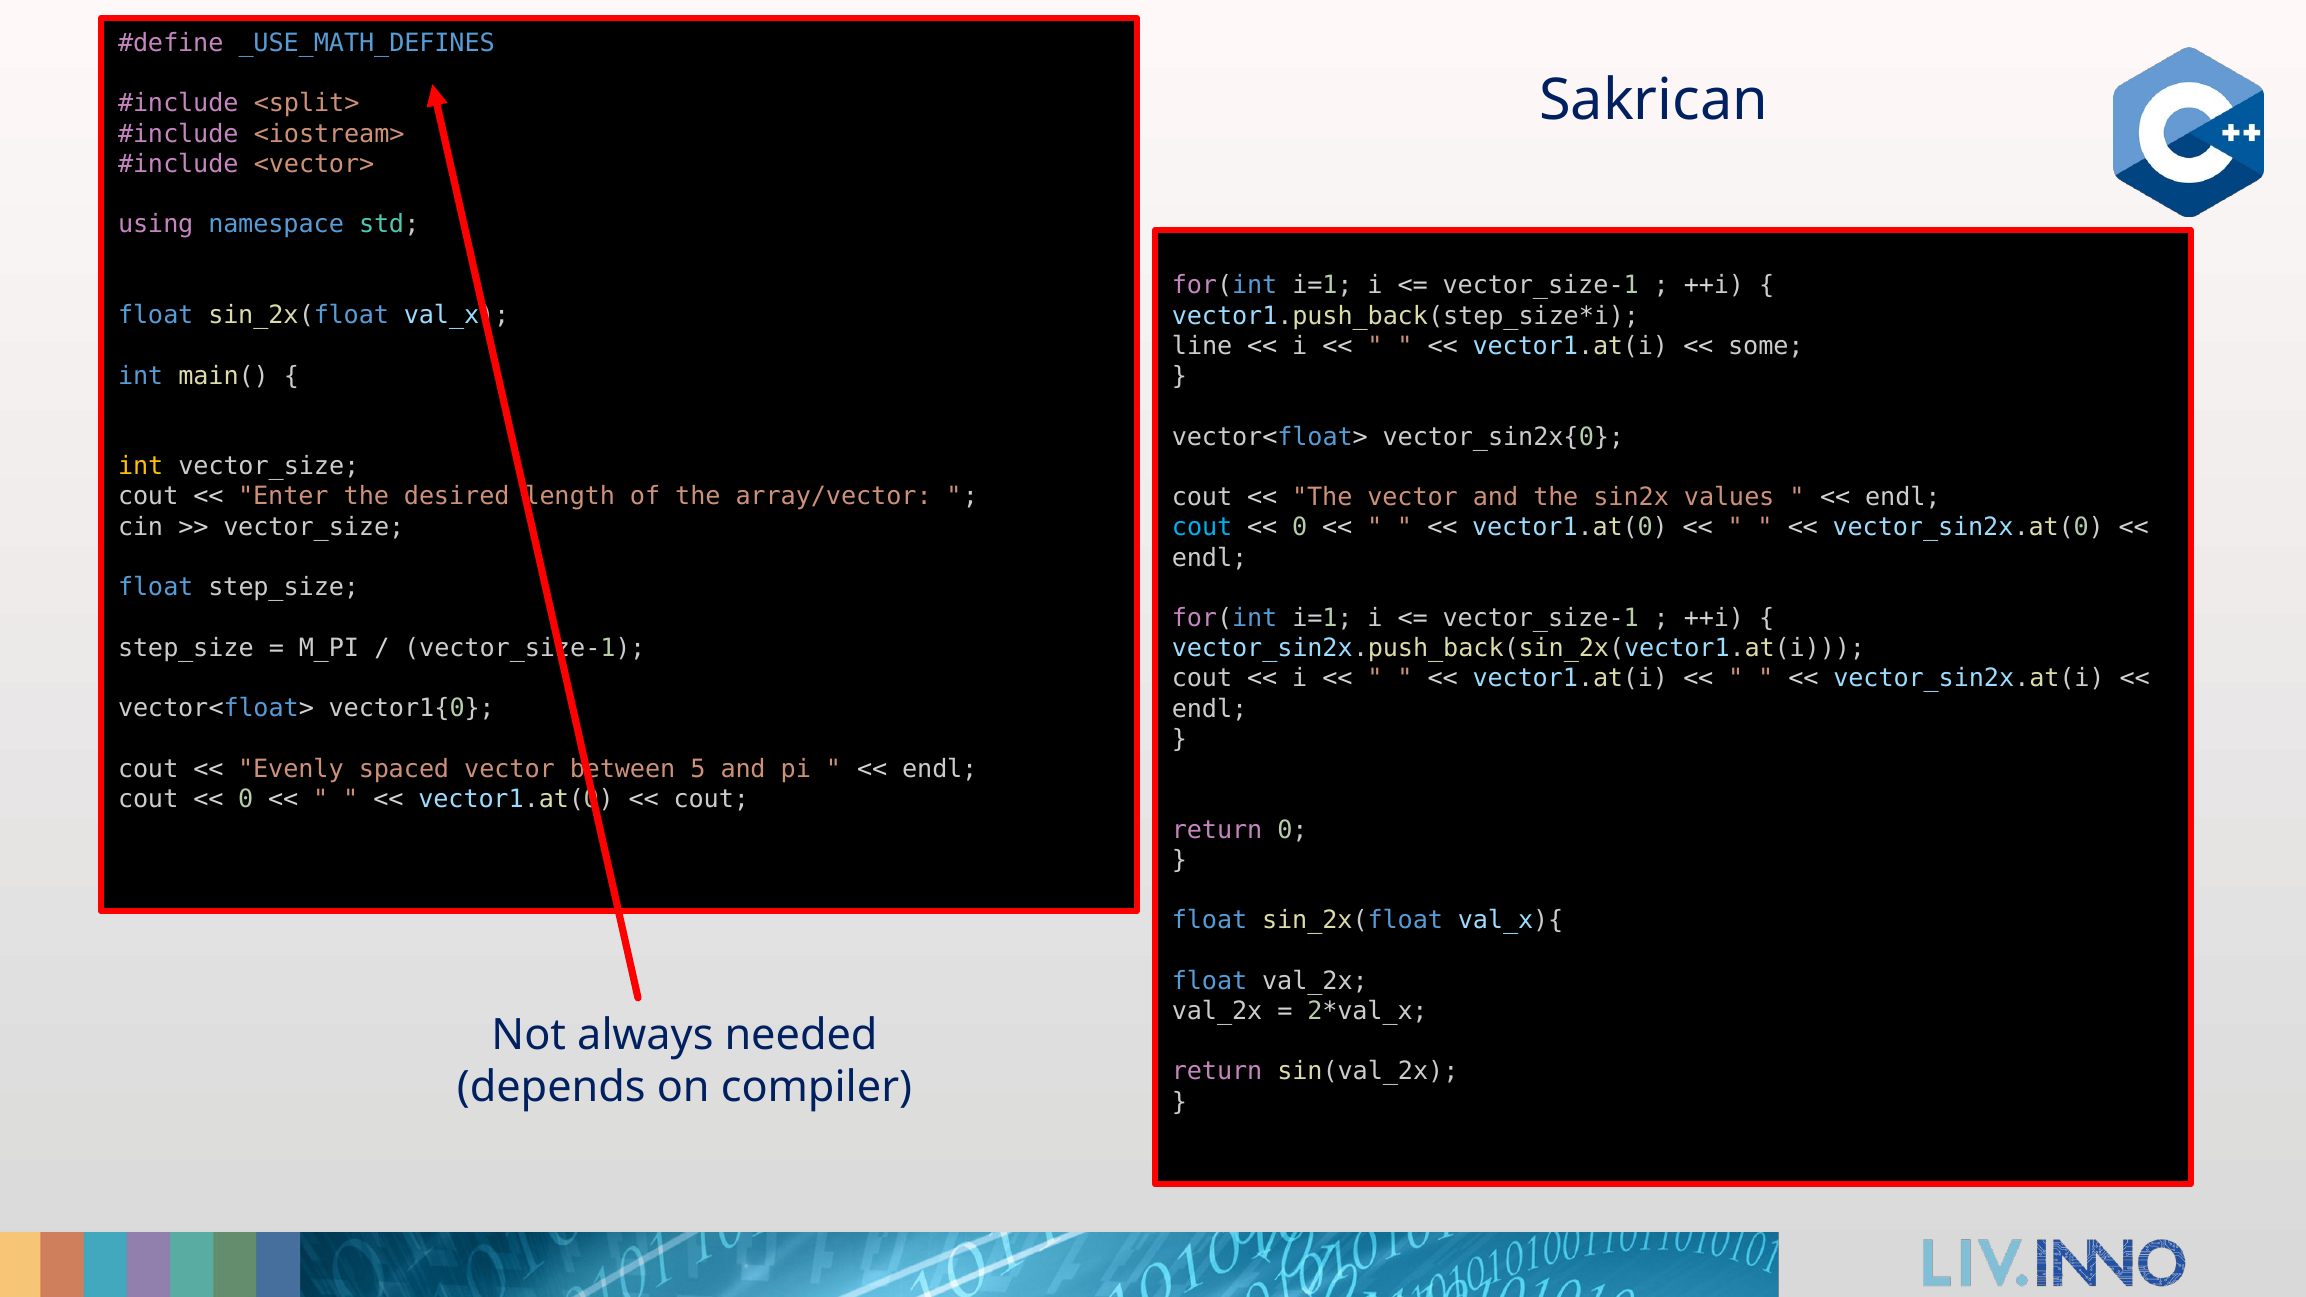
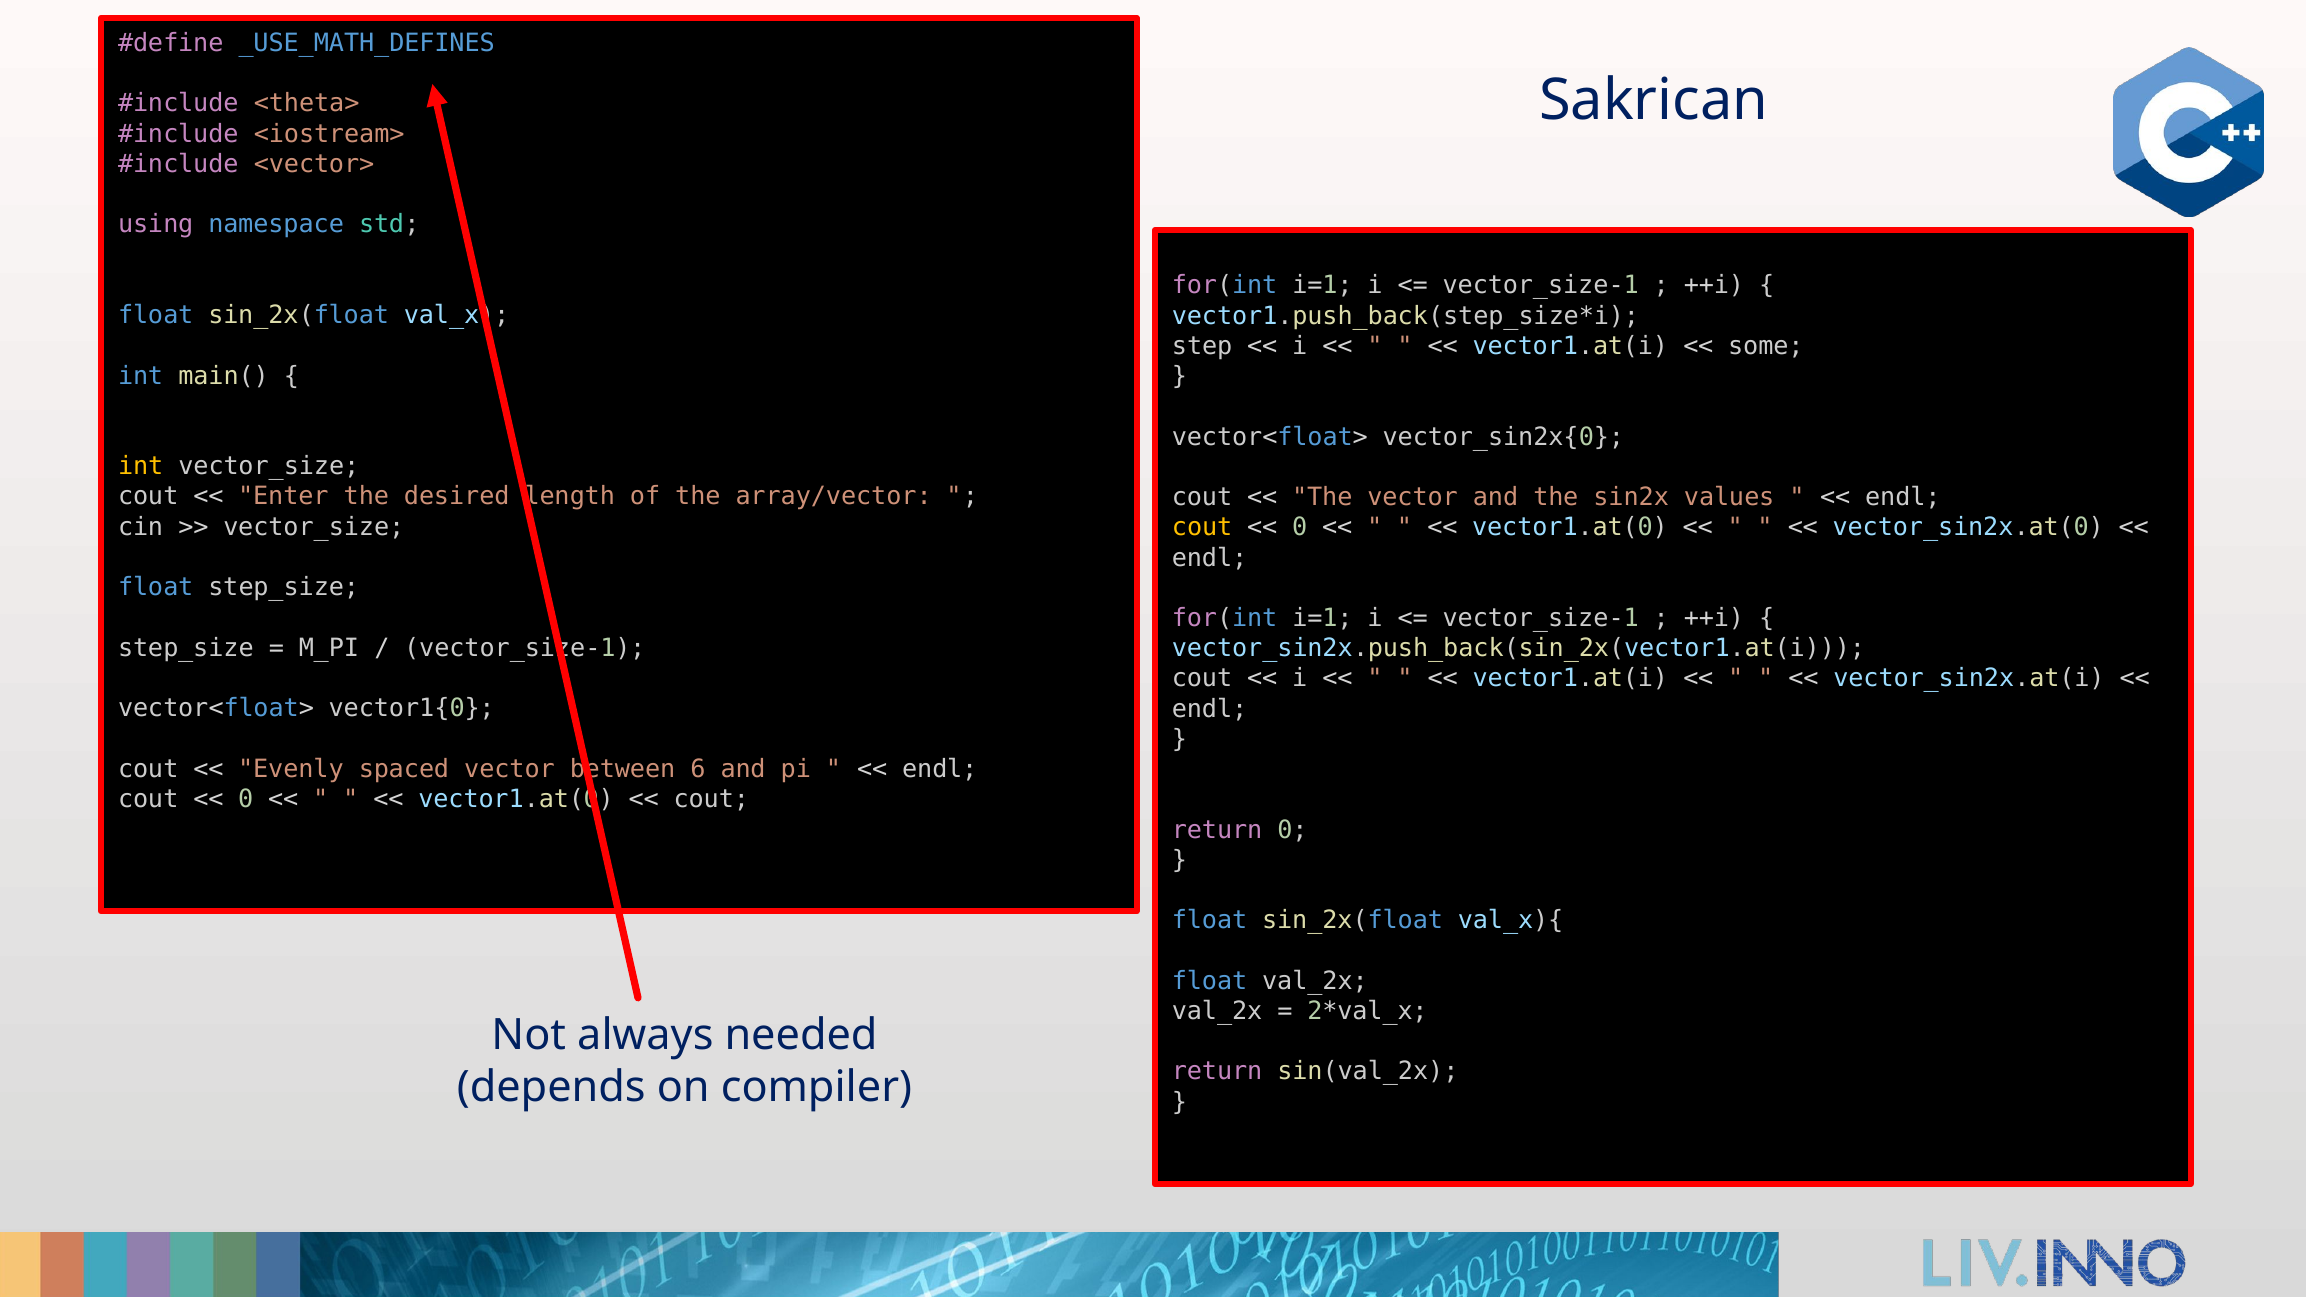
<split>: <split> -> <theta> (307, 104)
line: line -> step (1202, 346)
cout colour: light blue -> yellow (1202, 528)
5: 5 -> 6 (698, 769)
